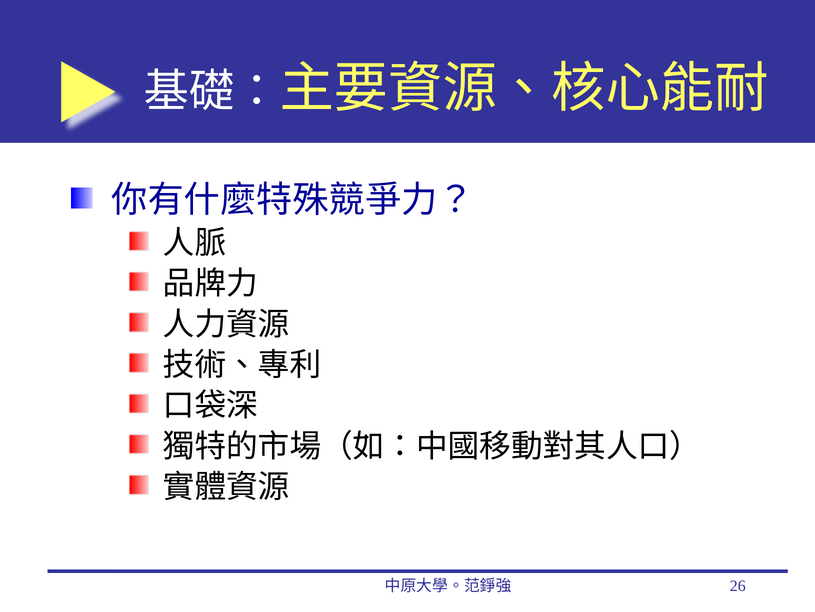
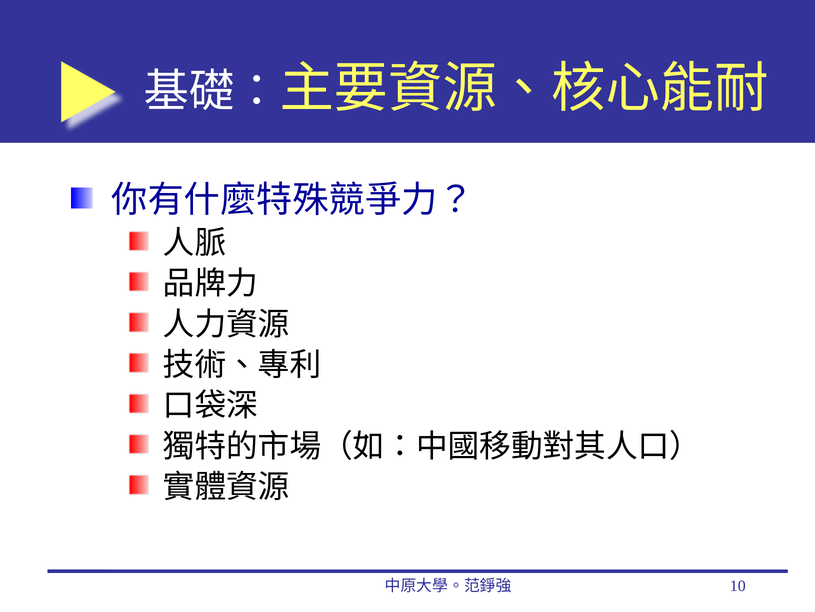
26: 26 -> 10 (738, 585)
